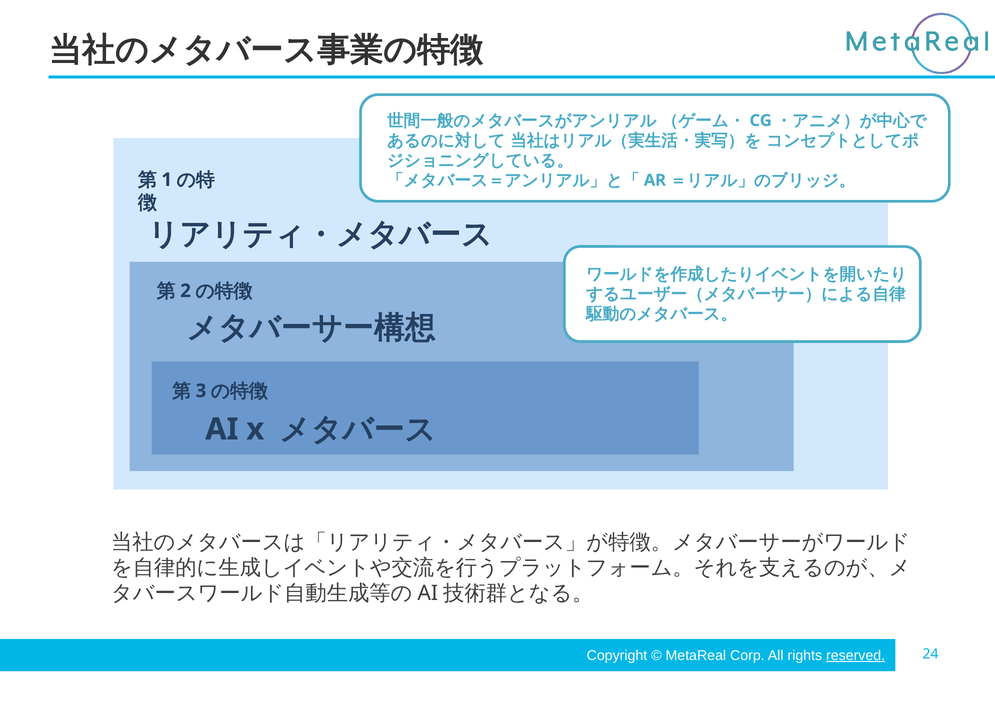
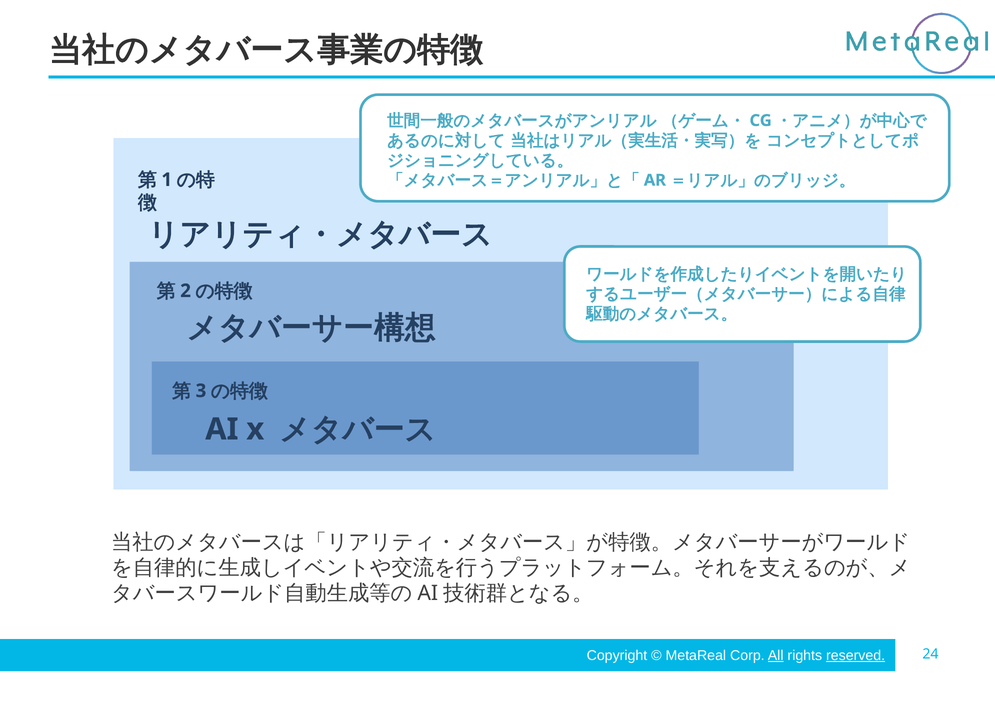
All underline: none -> present (776, 655)
